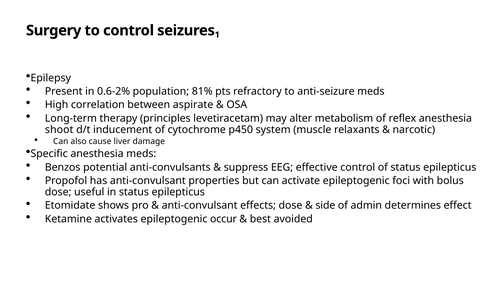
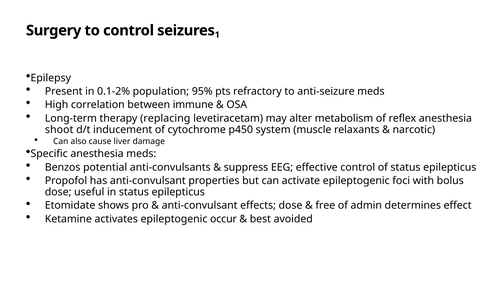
0.6-2%: 0.6-2% -> 0.1-2% (114, 91)
81%: 81% -> 95% (202, 91)
aspirate: aspirate -> immune (193, 105)
principles: principles -> replacing (165, 118)
side: side -> free (325, 205)
